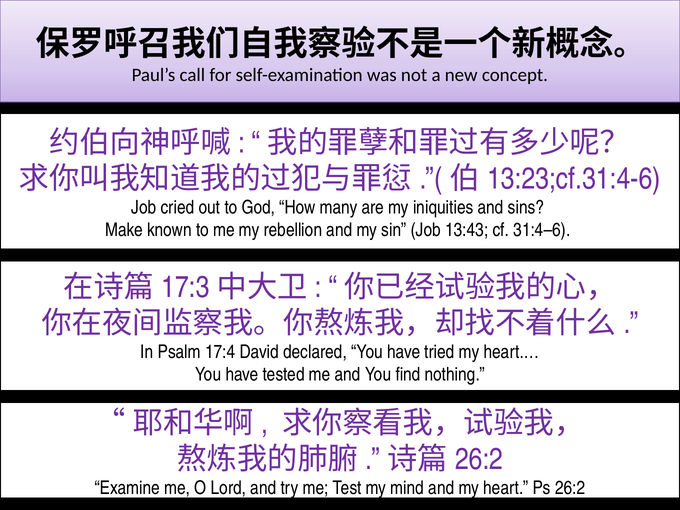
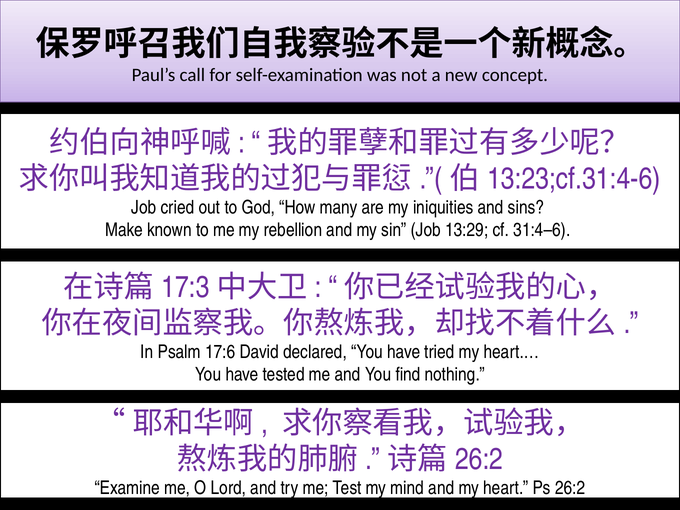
13:43: 13:43 -> 13:29 (467, 230)
17:4: 17:4 -> 17:6 (220, 352)
